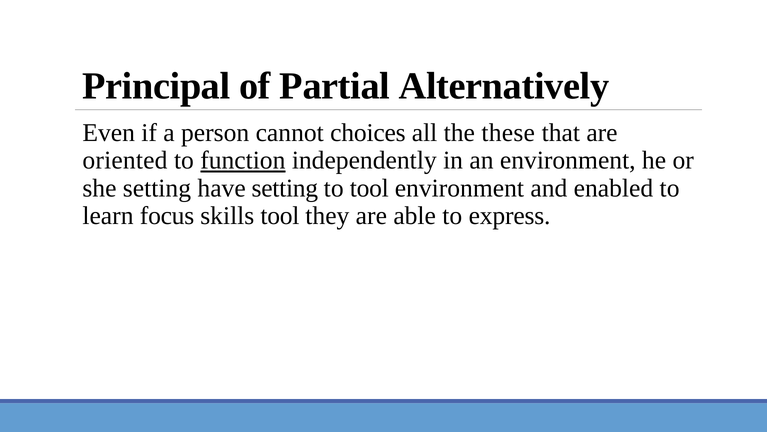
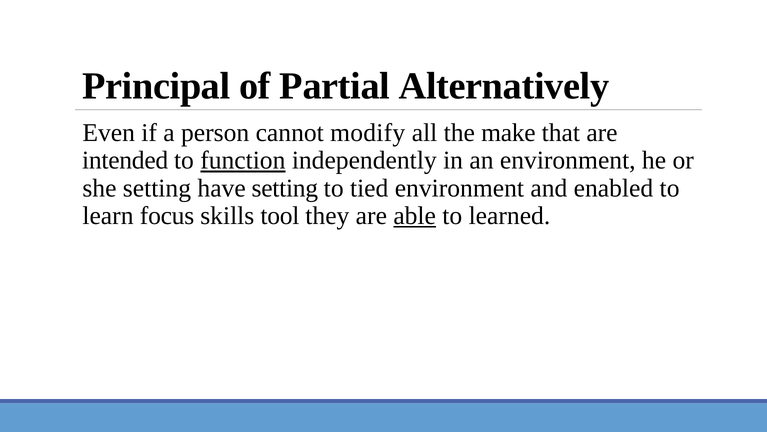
choices: choices -> modify (368, 133)
these: these -> make (508, 133)
oriented: oriented -> intended (125, 160)
to tool: tool -> tied (369, 188)
able underline: none -> present (415, 216)
express: express -> learned (509, 216)
